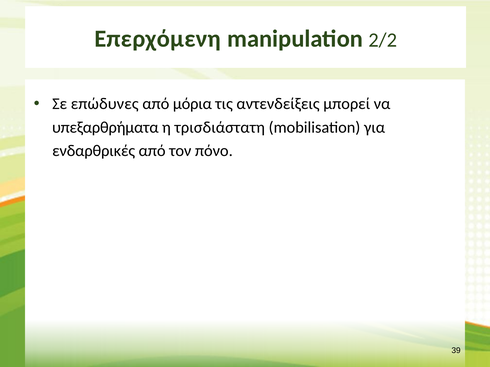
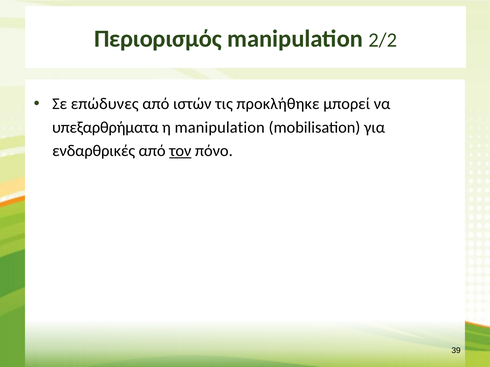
Επερχόμενη: Επερχόμενη -> Περιορισμός (158, 39)
μόρια: μόρια -> ιστών (192, 104)
αντενδείξεις: αντενδείξεις -> προκλήθηκε (278, 104)
η τρισδιάστατη: τρισδιάστατη -> manipulation (220, 128)
τον underline: none -> present (180, 151)
